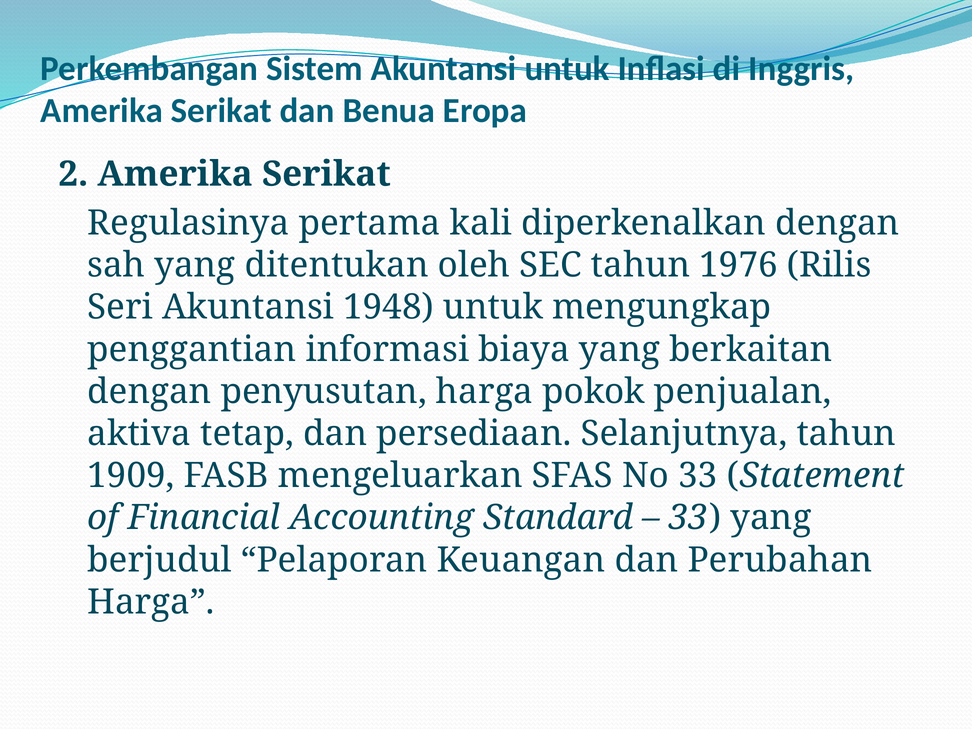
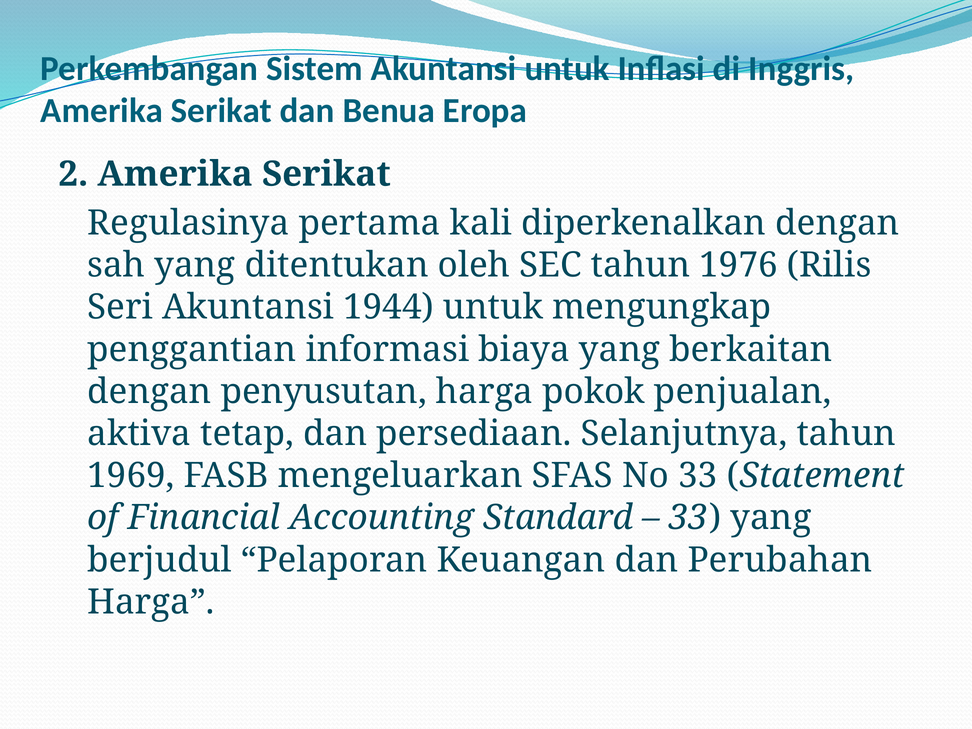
1948: 1948 -> 1944 (389, 307)
1909: 1909 -> 1969 (131, 476)
